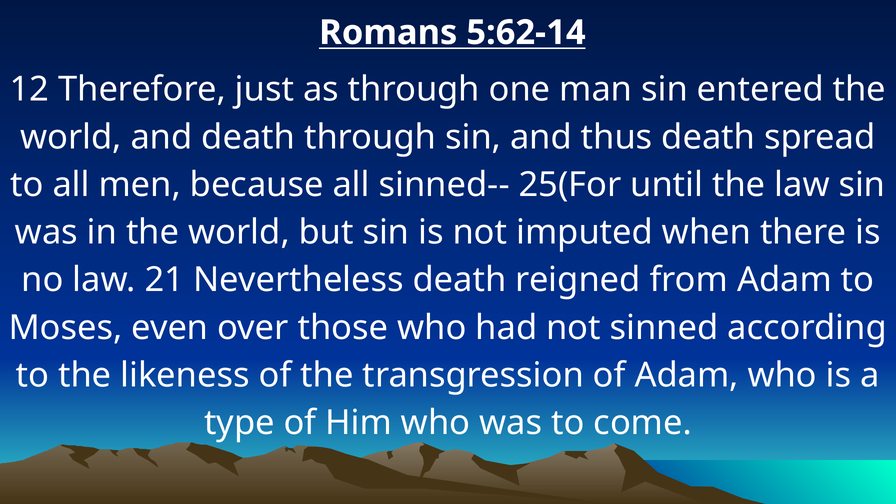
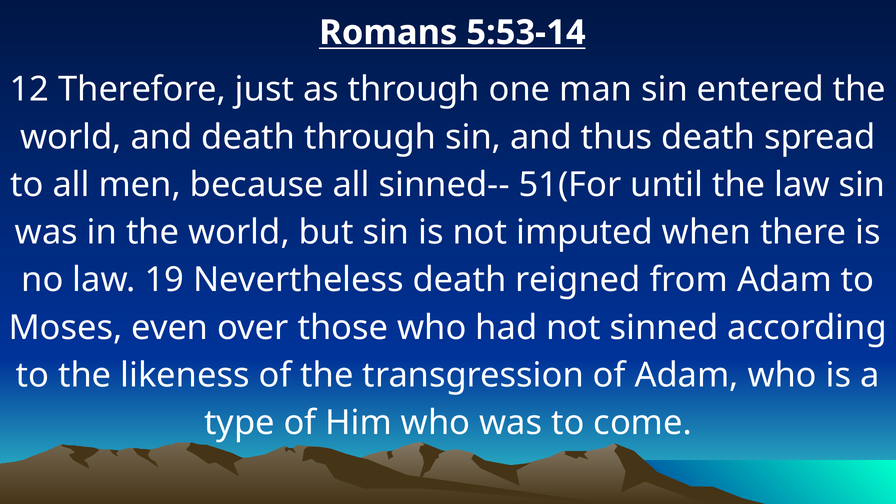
5:62-14: 5:62-14 -> 5:53-14 (526, 33)
25(For: 25(For -> 51(For (570, 185)
21: 21 -> 19 (164, 280)
